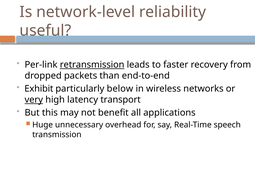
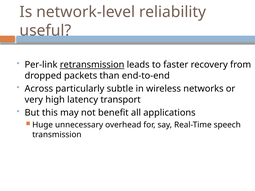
Exhibit: Exhibit -> Across (39, 89)
below: below -> subtle (120, 89)
very underline: present -> none (34, 100)
